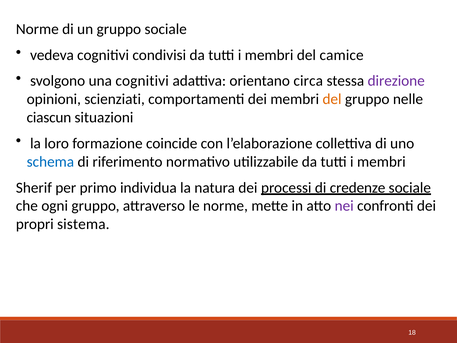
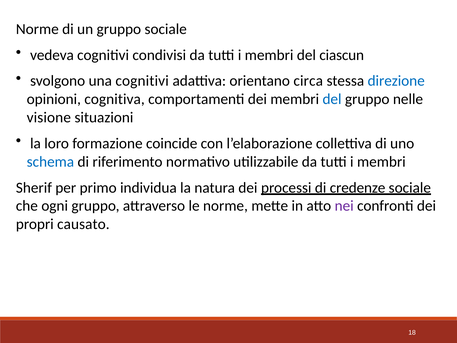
camice: camice -> ciascun (342, 55)
direzione colour: purple -> blue (396, 81)
scienziati: scienziati -> cognitiva (115, 99)
del colour: orange -> blue (332, 99)
ciascun: ciascun -> visione (49, 117)
sistema: sistema -> causato (83, 224)
